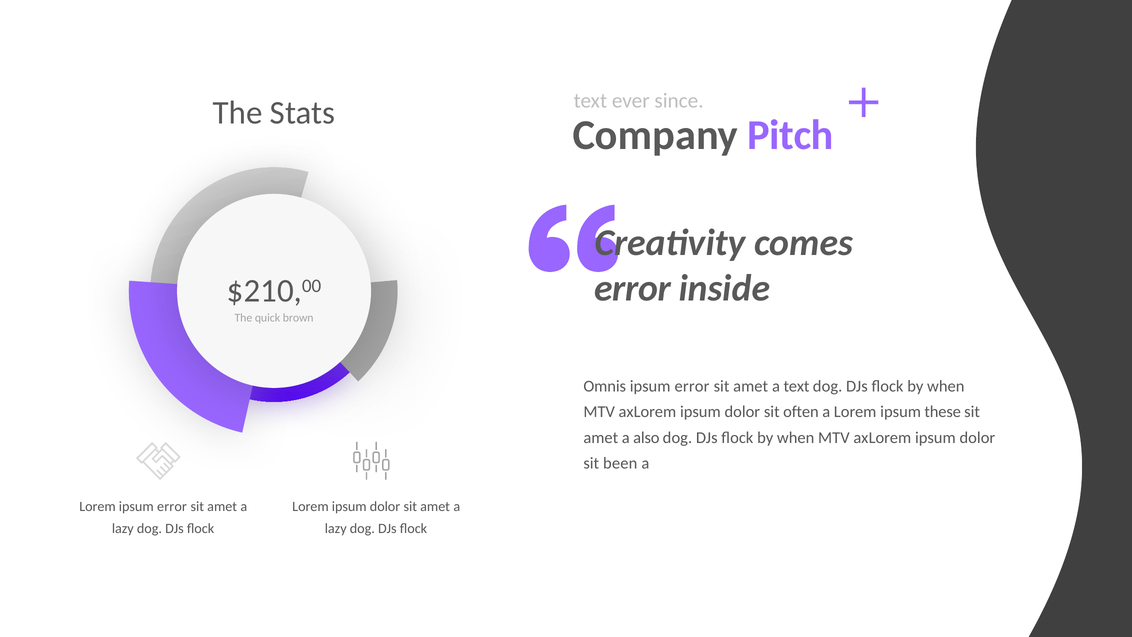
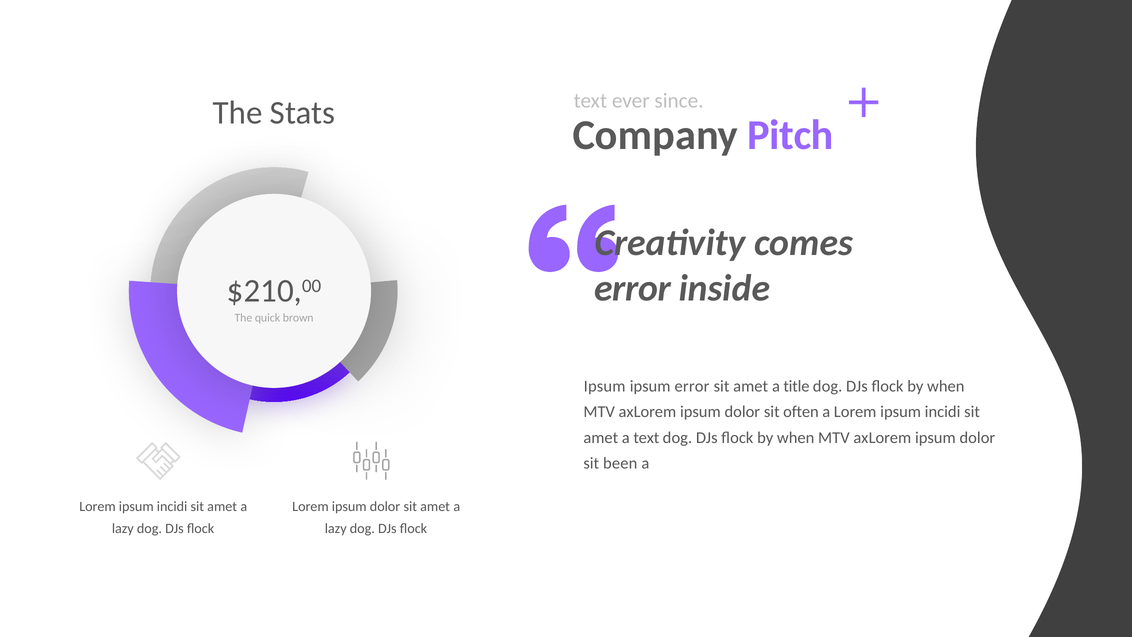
Omnis: Omnis -> Ipsum (605, 386)
a text: text -> title (796, 386)
a Lorem ipsum these: these -> incidi (943, 412)
a also: also -> text (646, 437)
error: error -> incidi (172, 506)
